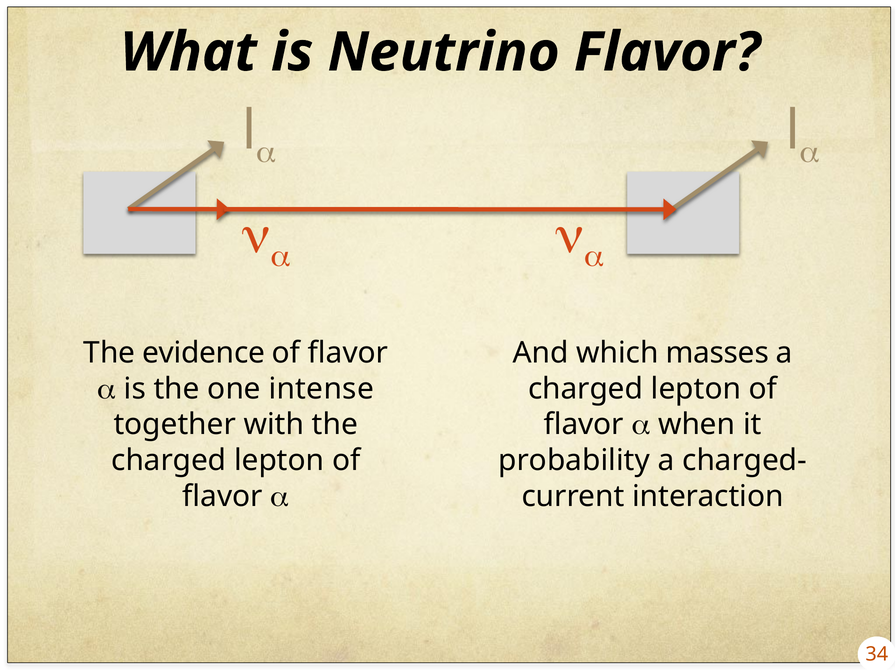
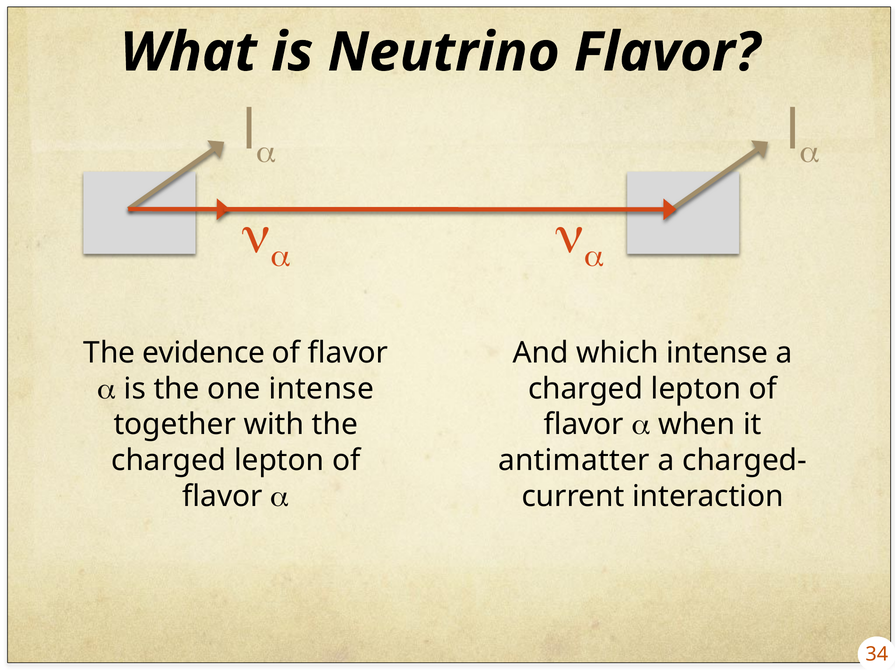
which masses: masses -> intense (717, 353)
probability: probability -> antimatter (574, 460)
